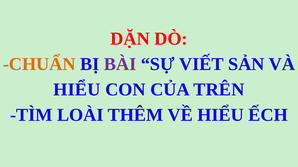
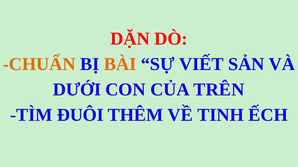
BÀI colour: purple -> orange (120, 64)
HIỂU: HIỂU -> DƯỚI (77, 90)
LOÀI: LOÀI -> ĐUÔI (80, 115)
VỀ HIỂU: HIỂU -> TINH (221, 115)
